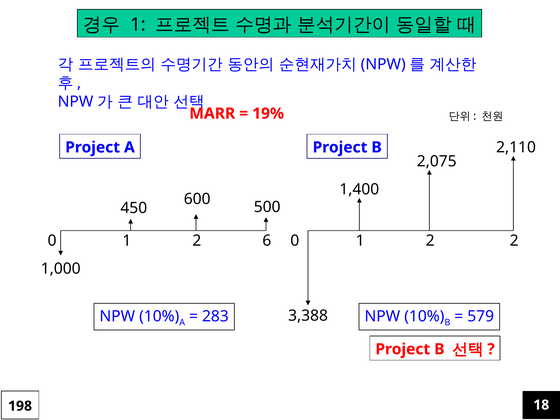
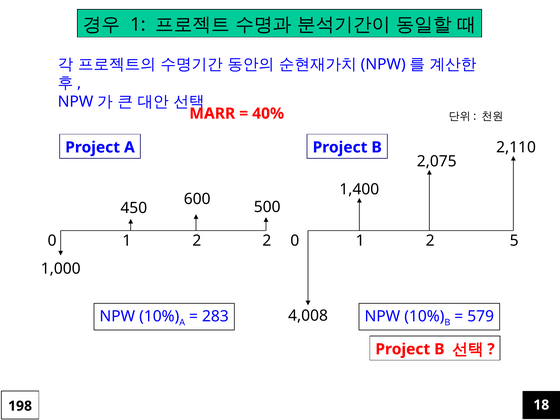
19%: 19% -> 40% (268, 114)
2 6: 6 -> 2 (267, 241)
2 2: 2 -> 5 (514, 241)
3,388: 3,388 -> 4,008 (308, 316)
